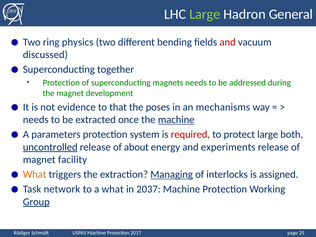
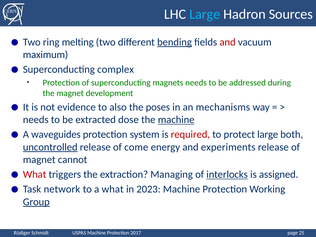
Large colour: light green -> light blue (205, 14)
General: General -> Sources (291, 14)
physics: physics -> melting (78, 42)
bending underline: none -> present (174, 42)
discussed: discussed -> maximum (45, 55)
together: together -> complex (116, 69)
that: that -> also (118, 107)
once: once -> dose (128, 120)
parameters: parameters -> waveguides (56, 134)
about: about -> come (136, 147)
facility: facility -> cannot (73, 160)
What colour: orange -> red (35, 174)
Managing underline: present -> none (172, 174)
interlocks underline: none -> present (227, 174)
2037: 2037 -> 2023 (149, 189)
